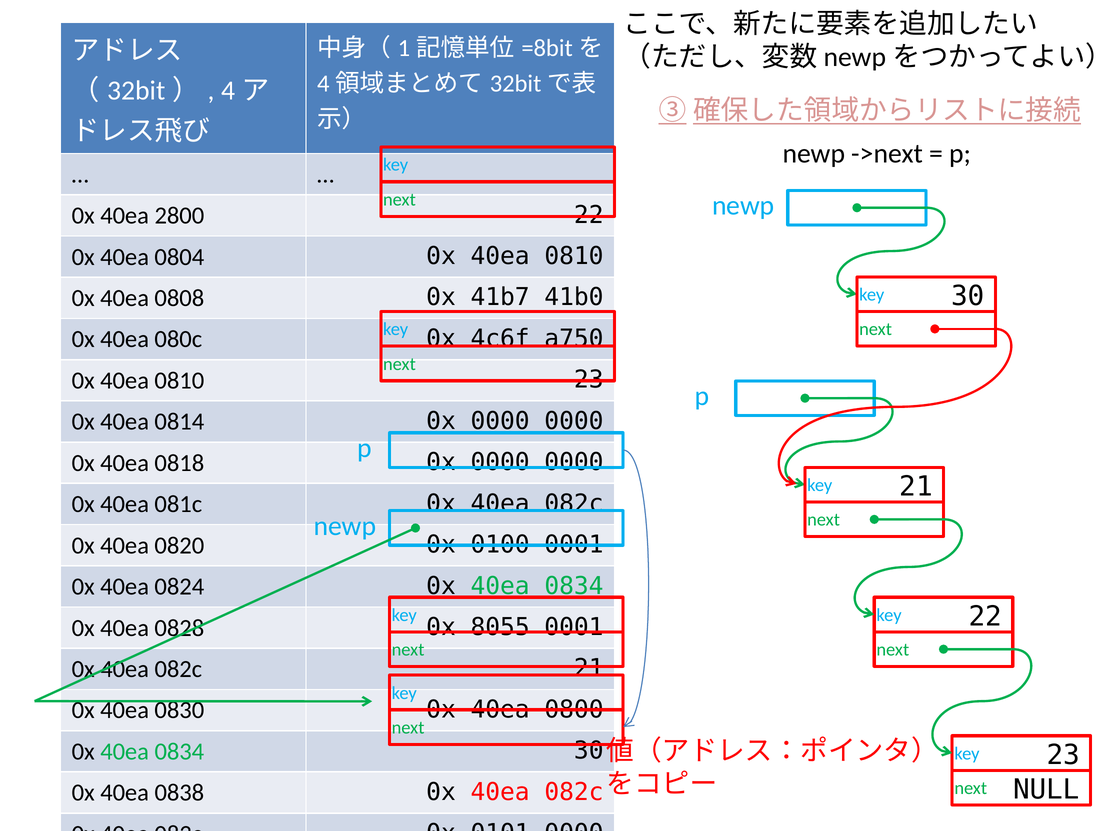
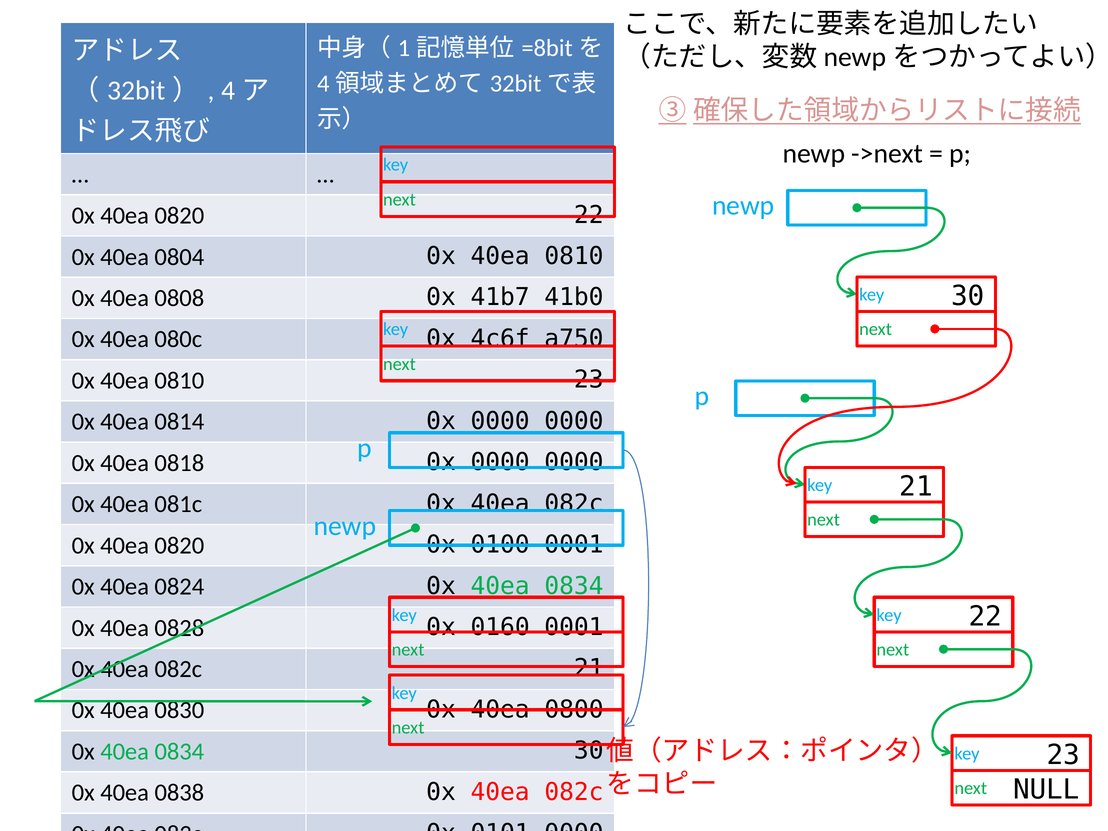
2800: 2800 -> 0820 (179, 216)
8055: 8055 -> 0160 (500, 627)
